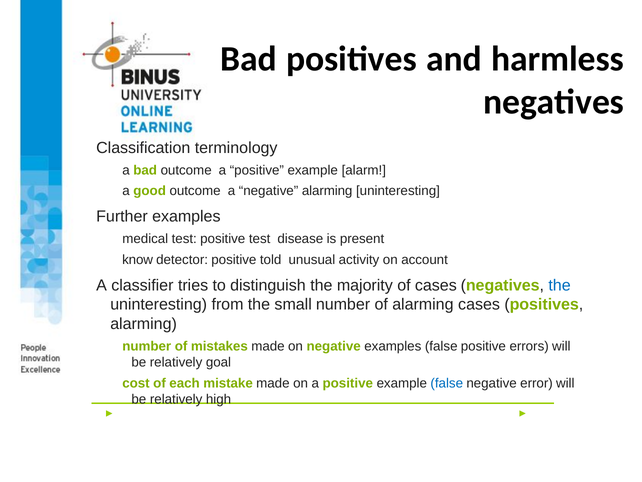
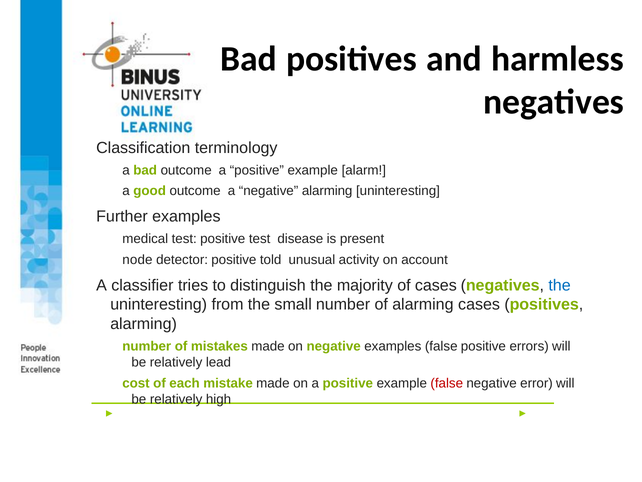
know: know -> node (137, 260)
goal: goal -> lead (218, 362)
false colour: blue -> red (447, 383)
